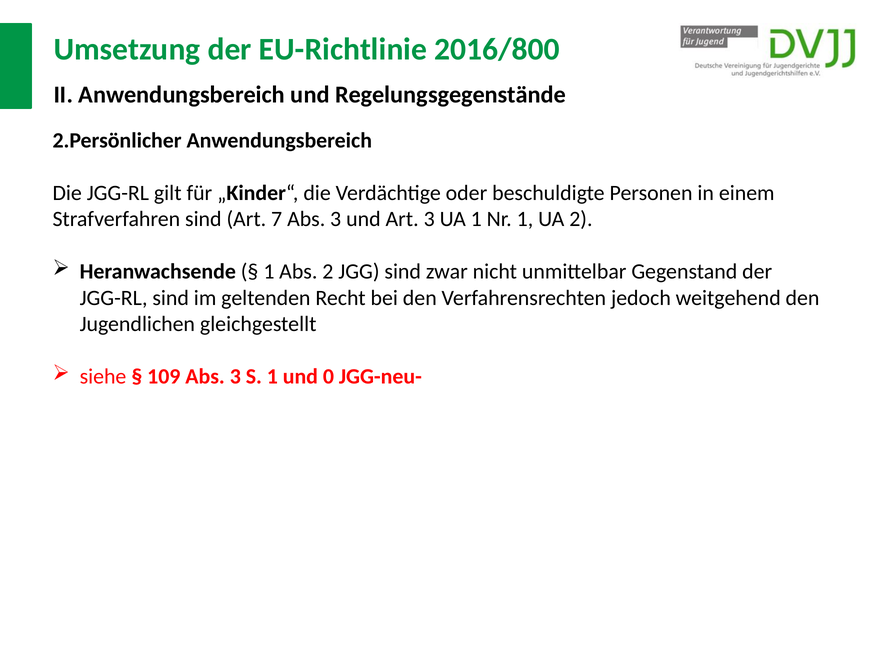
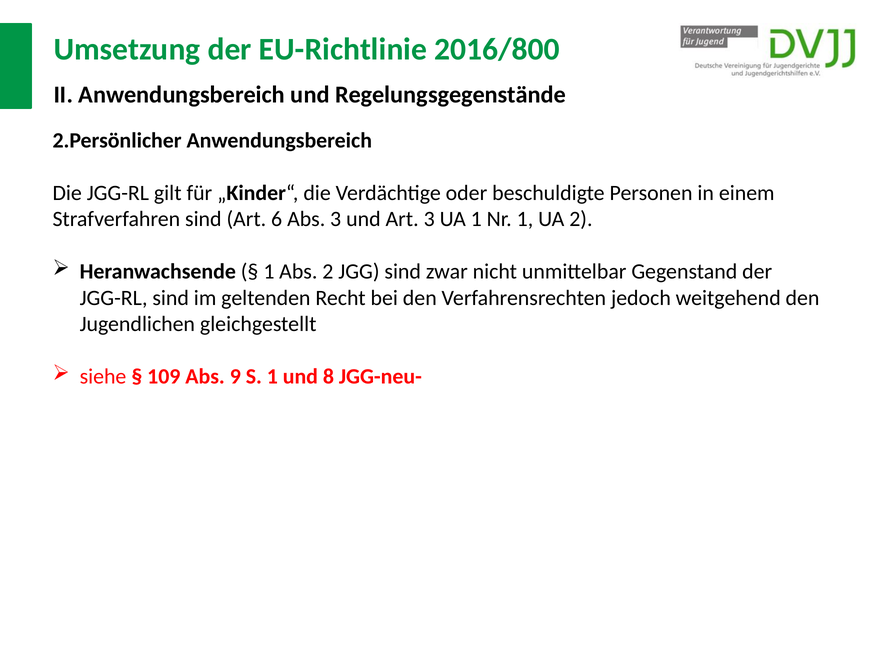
7: 7 -> 6 (277, 219)
109 Abs 3: 3 -> 9 (235, 377)
0: 0 -> 8 (329, 377)
